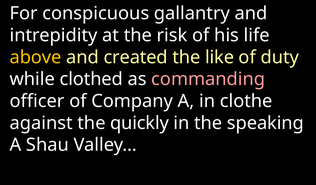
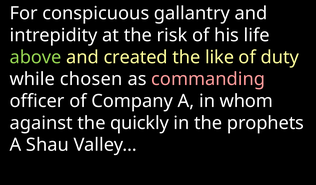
above colour: yellow -> light green (35, 57)
clothed: clothed -> chosen (91, 79)
clothe: clothe -> whom (246, 101)
speaking: speaking -> prophets (265, 123)
